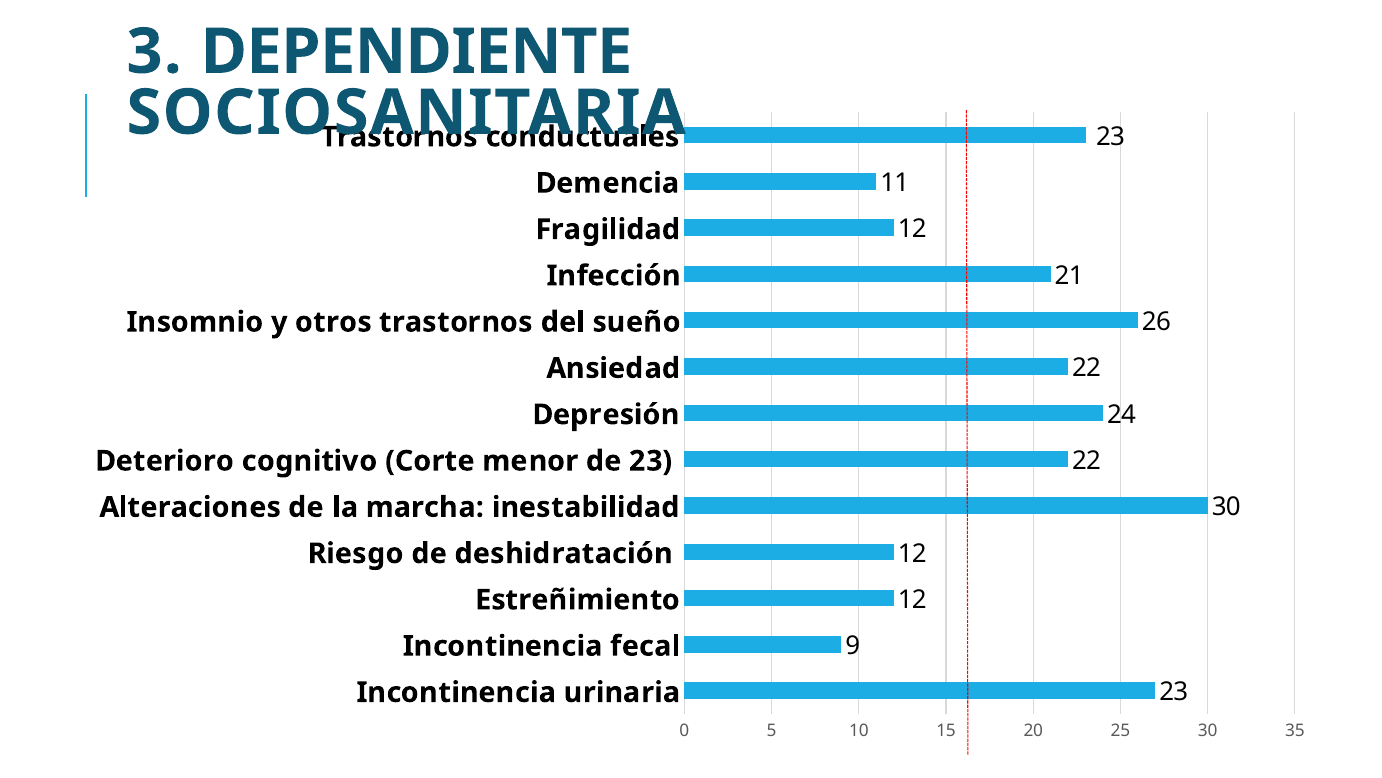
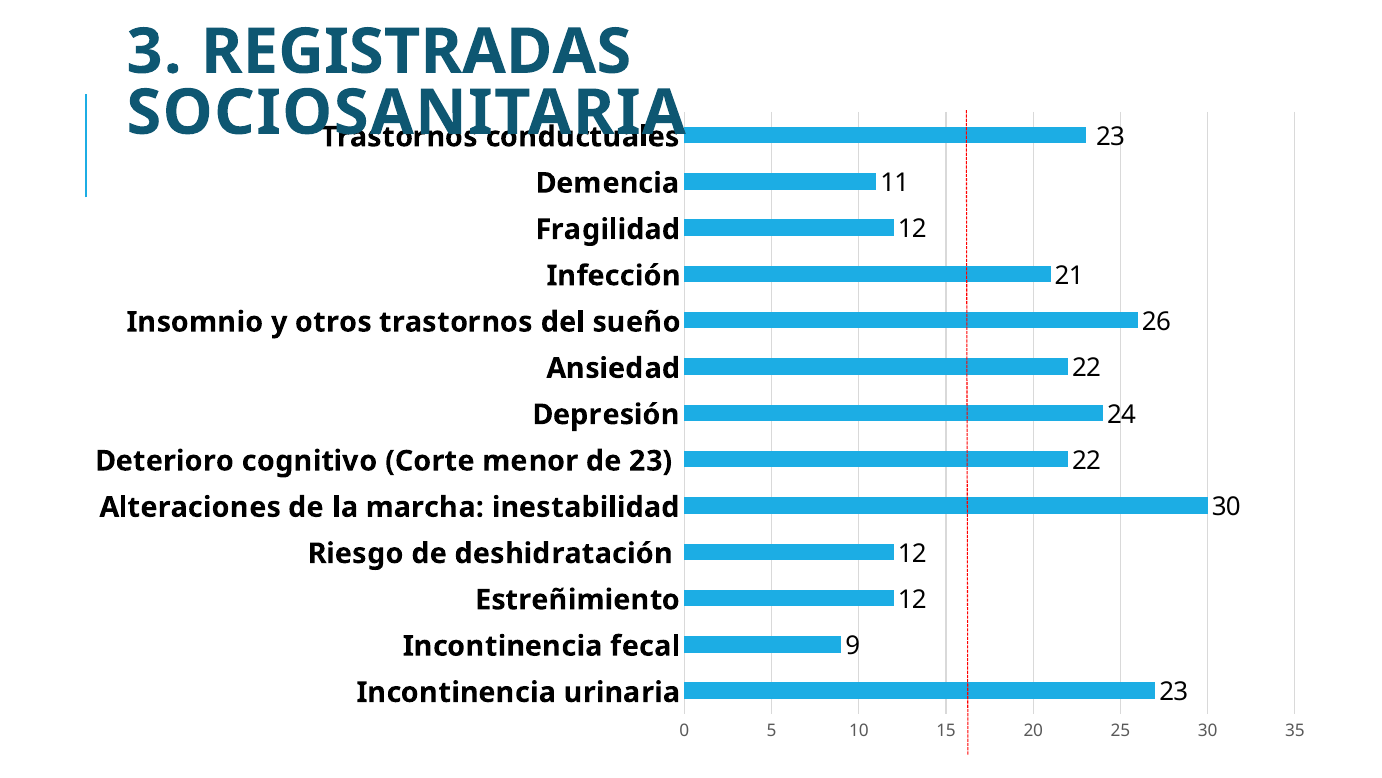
DEPENDIENTE: DEPENDIENTE -> REGISTRADAS (416, 52)
